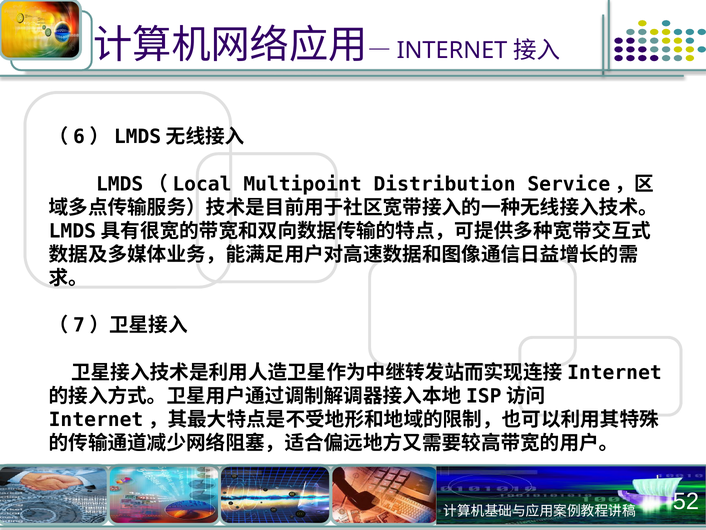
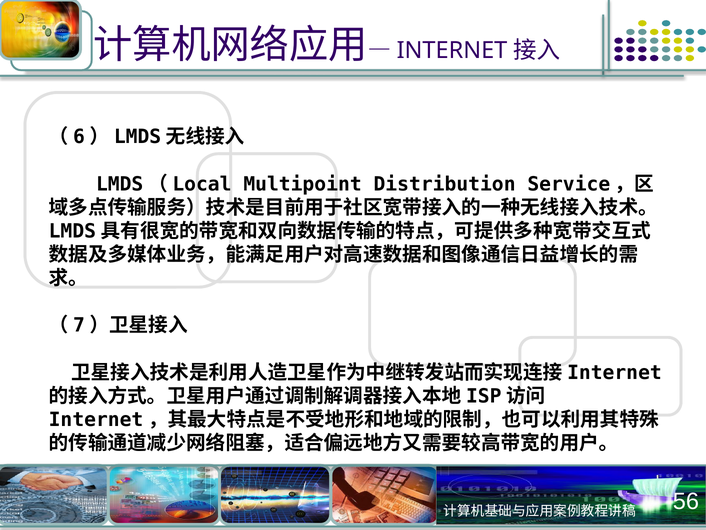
52: 52 -> 56 (686, 501)
